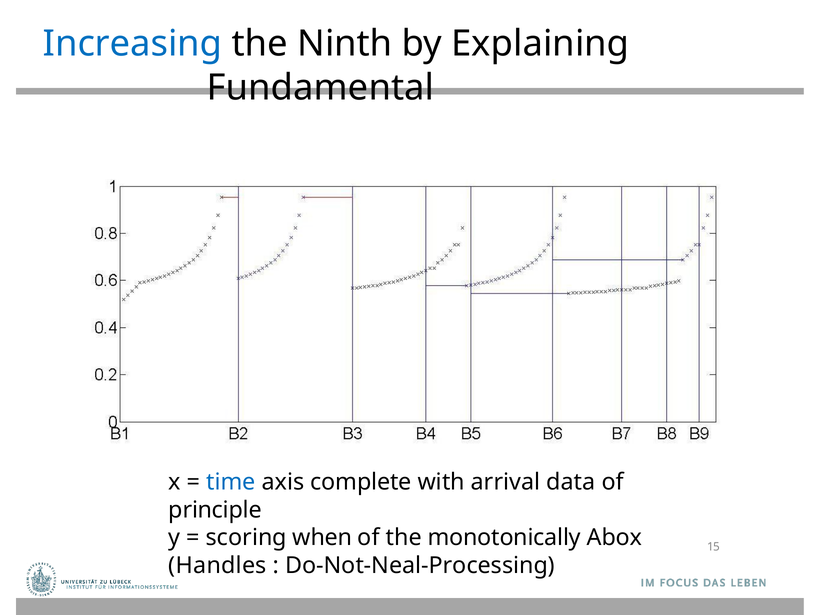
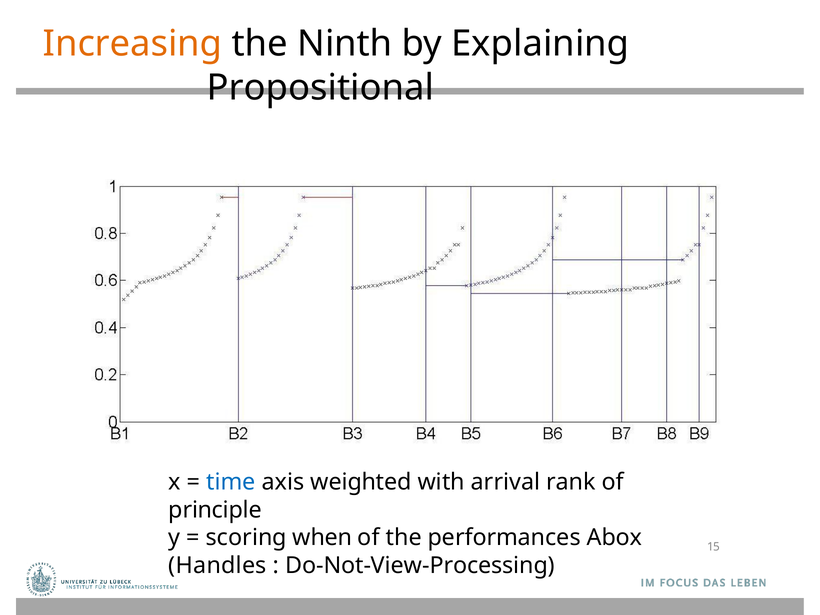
Increasing colour: blue -> orange (133, 44)
Fundamental: Fundamental -> Propositional (321, 88)
complete: complete -> weighted (361, 482)
data: data -> rank (571, 482)
monotonically: monotonically -> performances (504, 538)
Do-Not-Neal-Processing: Do-Not-Neal-Processing -> Do-Not-View-Processing (420, 565)
